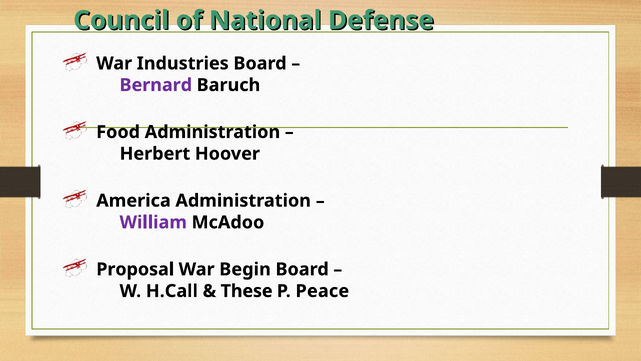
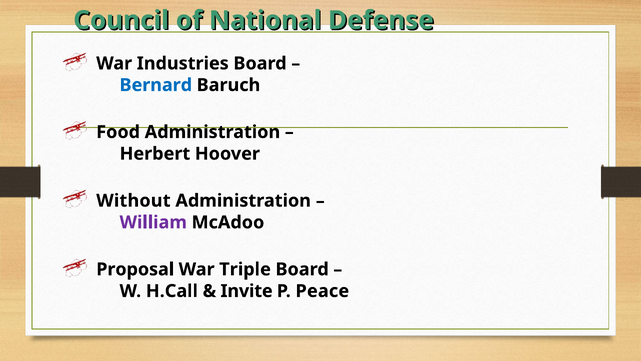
Bernard colour: purple -> blue (156, 85)
America: America -> Without (133, 200)
Begin: Begin -> Triple (245, 269)
These: These -> Invite (247, 291)
